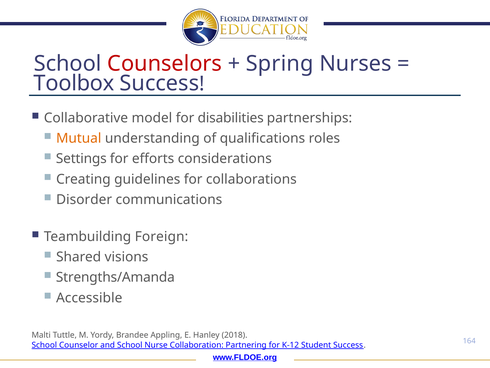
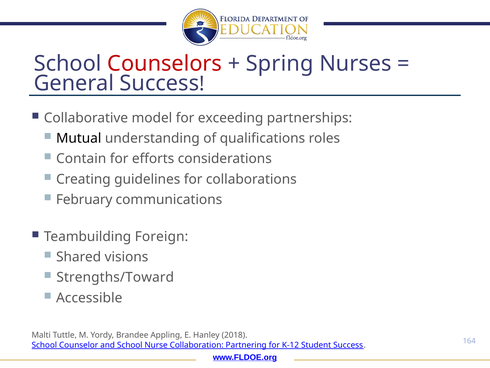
Toolbox: Toolbox -> General (74, 83)
disabilities: disabilities -> exceeding (231, 118)
Mutual colour: orange -> black (79, 138)
Settings: Settings -> Contain (81, 159)
Disorder: Disorder -> February (84, 199)
Strengths/Amanda: Strengths/Amanda -> Strengths/Toward (115, 277)
